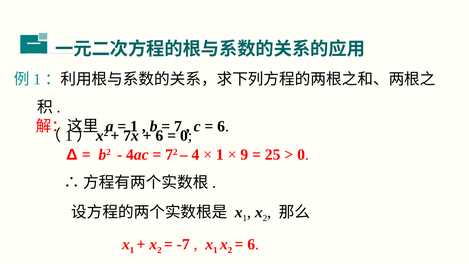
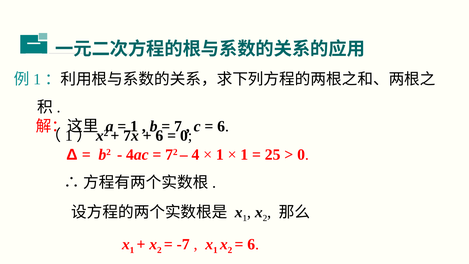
9: 9 -> 1 (244, 154)
